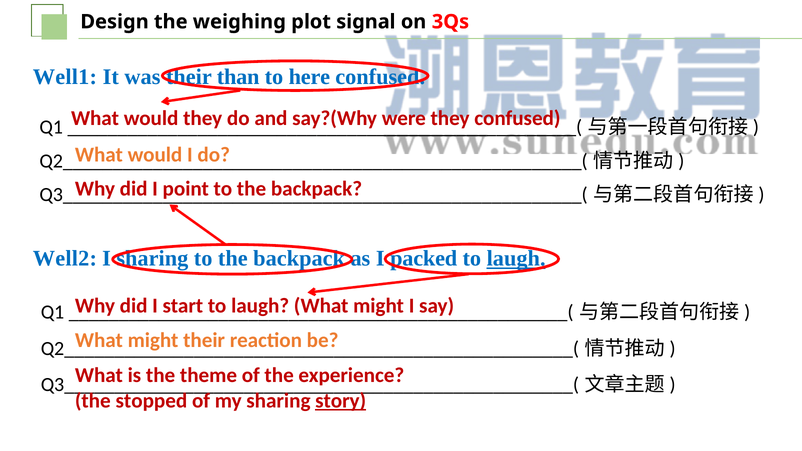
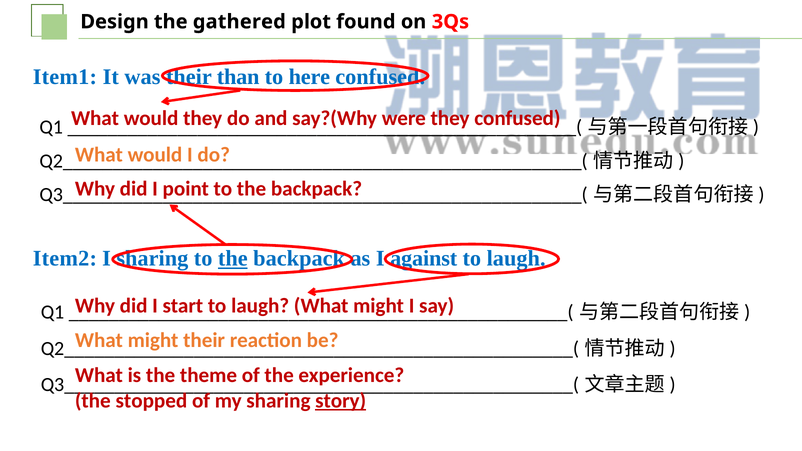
weighing: weighing -> gathered (239, 22)
signal: signal -> found (366, 22)
Well1: Well1 -> Item1 (65, 77)
Well2: Well2 -> Item2 (65, 259)
the underline: none -> present (233, 259)
packed: packed -> against (424, 259)
laugh underline: present -> none (516, 259)
